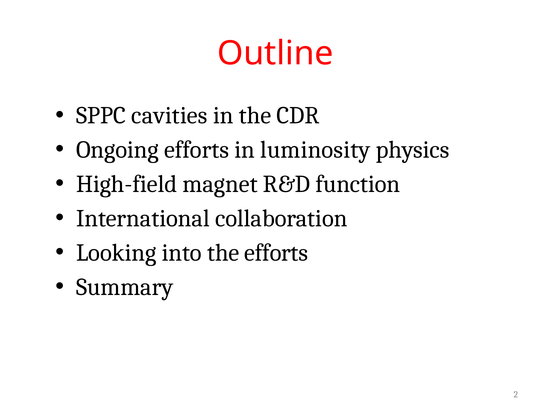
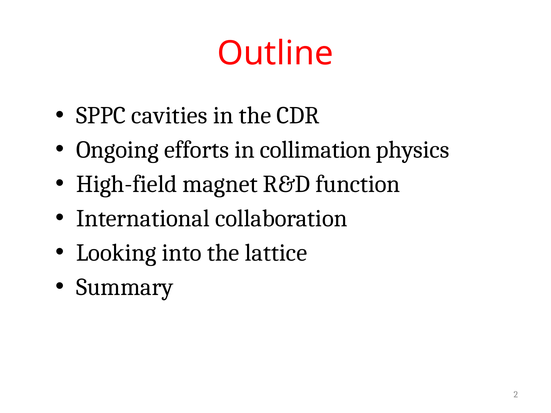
luminosity: luminosity -> collimation (315, 150)
the efforts: efforts -> lattice (276, 253)
